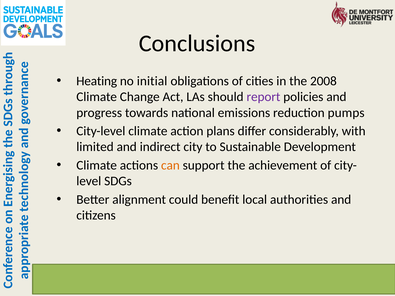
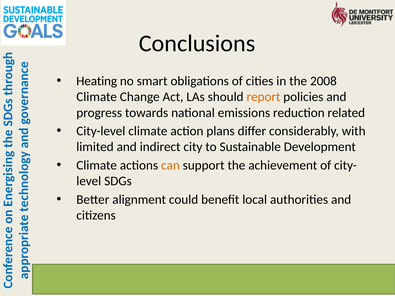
initial: initial -> smart (152, 81)
report colour: purple -> orange (263, 97)
pumps: pumps -> related (346, 113)
